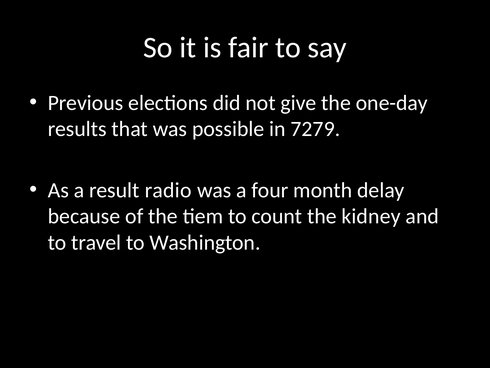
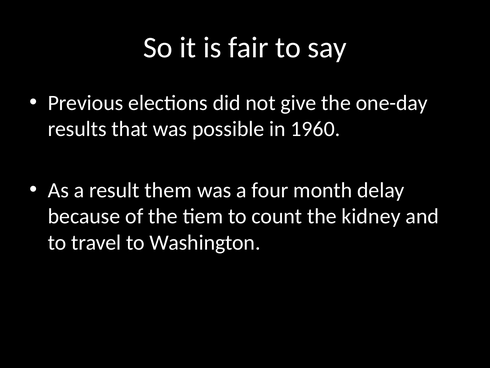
7279: 7279 -> 1960 (315, 129)
radio: radio -> them (168, 190)
